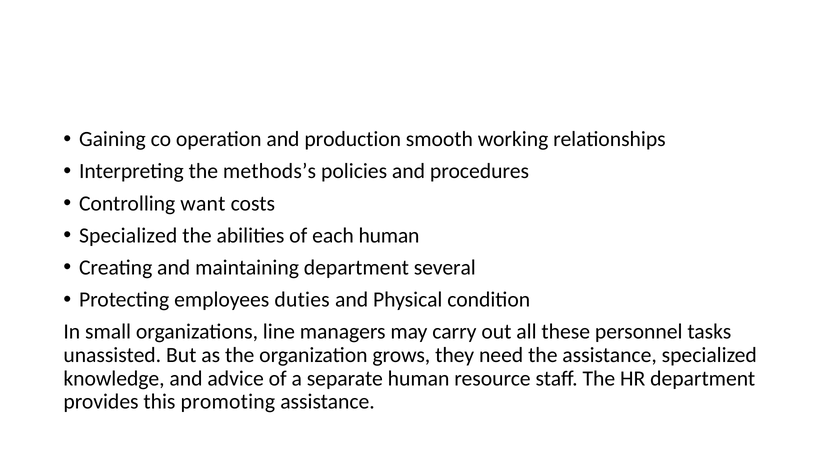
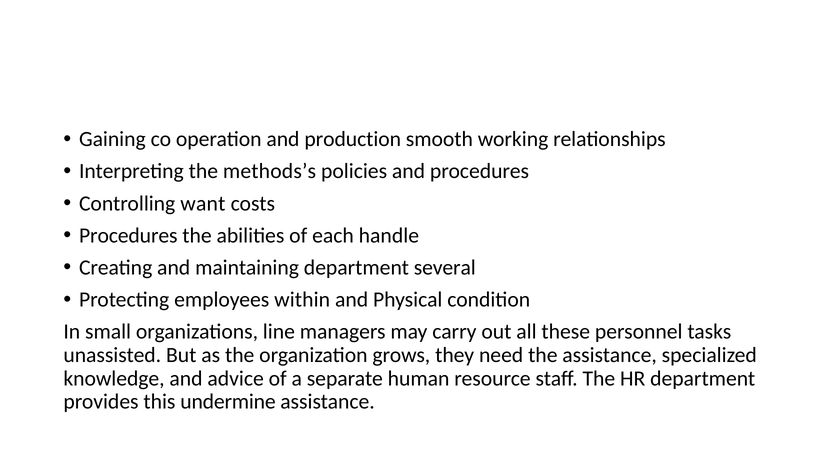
Specialized: Specialized -> Procedures (128, 235)
each human: human -> handle (389, 235)
duties: duties -> within (302, 300)
promoting: promoting -> undermine (228, 402)
